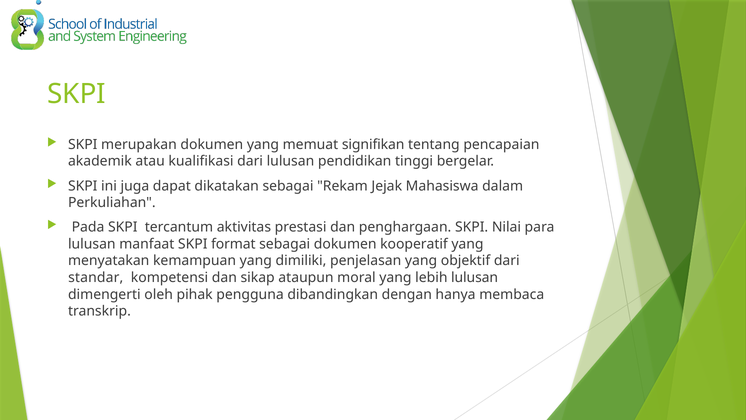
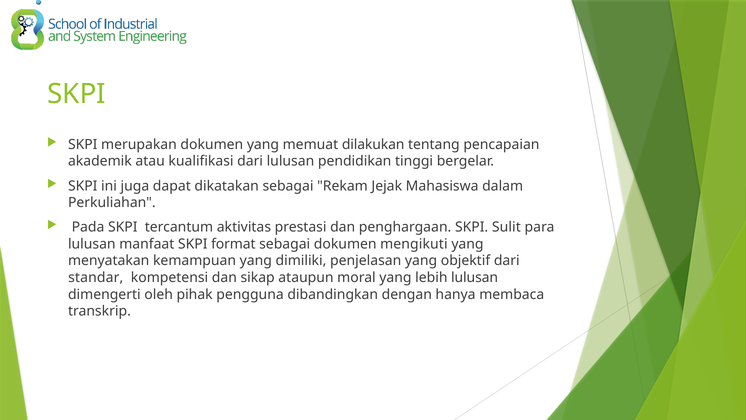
signifikan: signifikan -> dilakukan (373, 144)
Nilai: Nilai -> Sulit (506, 227)
kooperatif: kooperatif -> mengikuti (414, 244)
